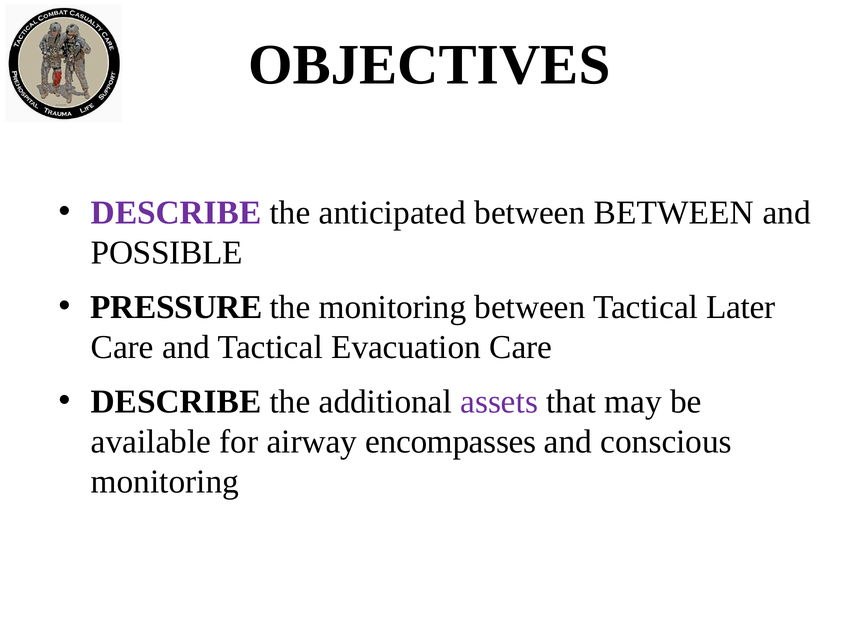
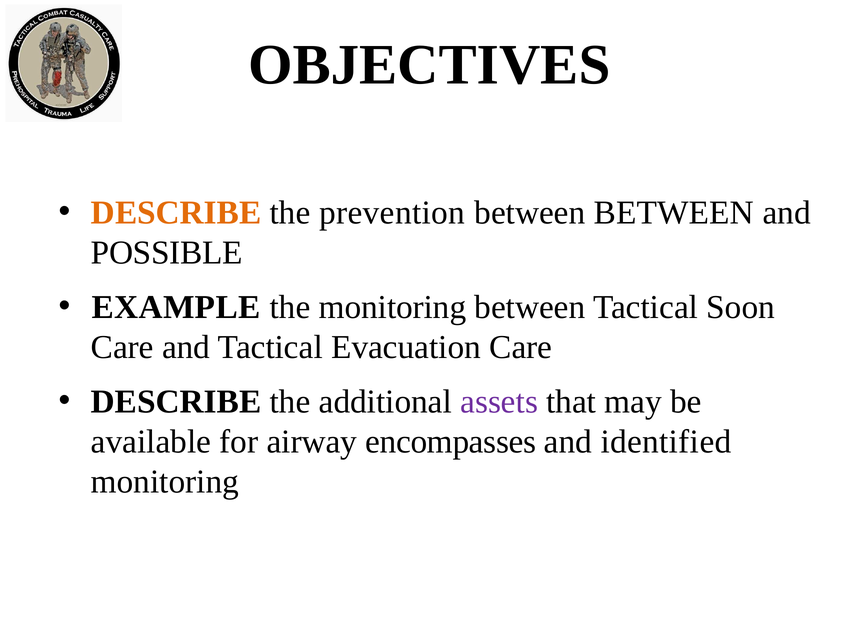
DESCRIBE colour: purple -> orange (176, 213)
anticipated: anticipated -> prevention (392, 213)
PRESSURE: PRESSURE -> EXAMPLE (176, 307)
Later: Later -> Soon (741, 307)
conscious: conscious -> identified (666, 442)
